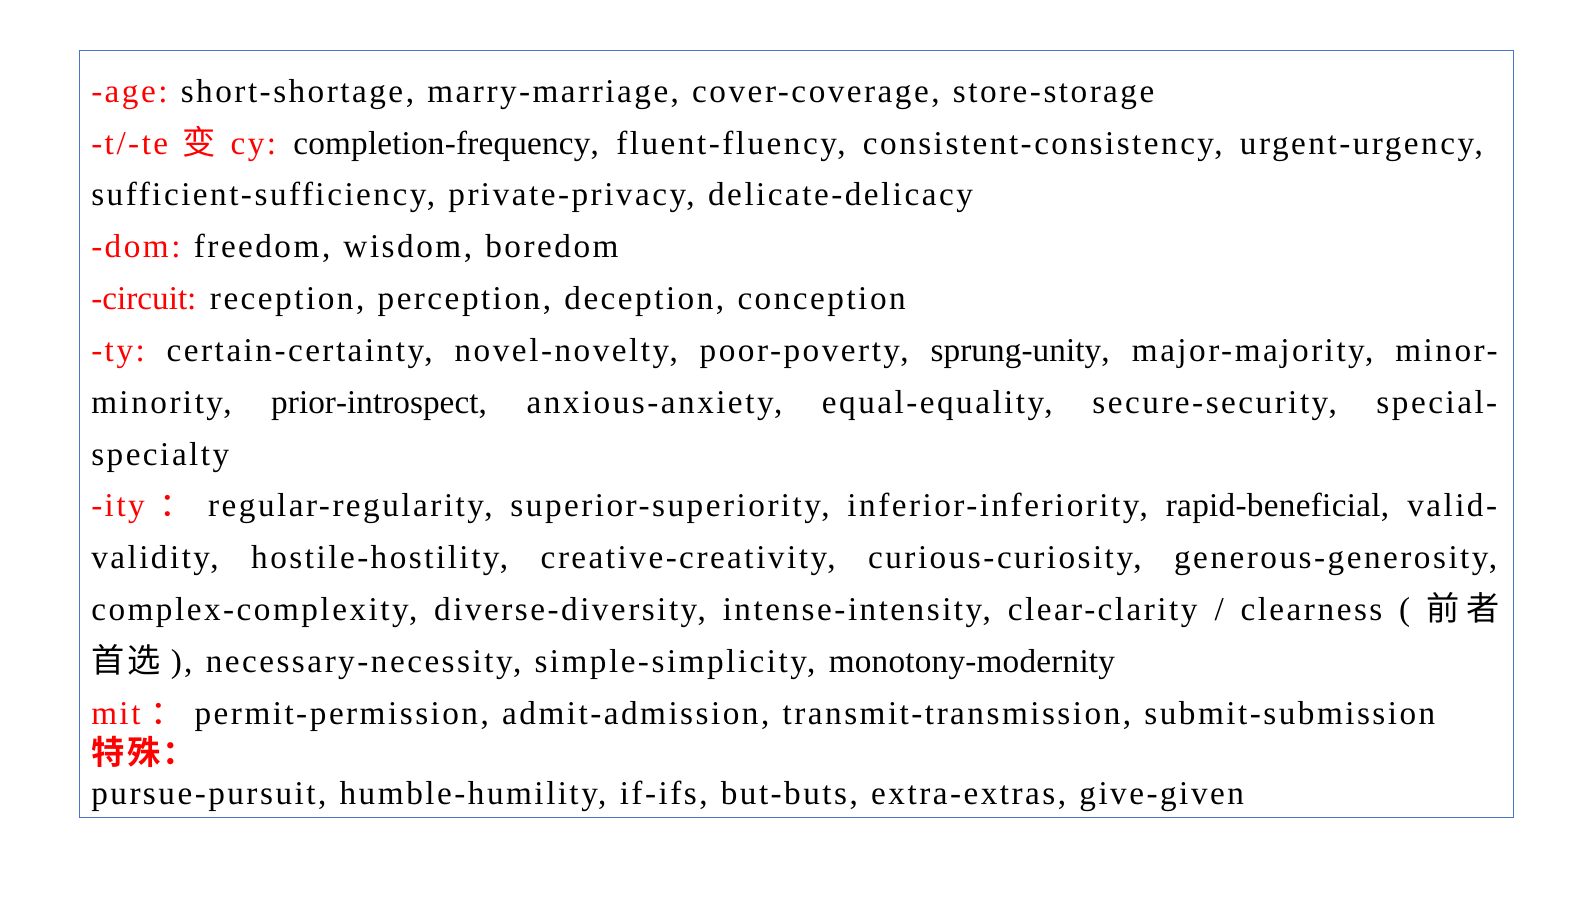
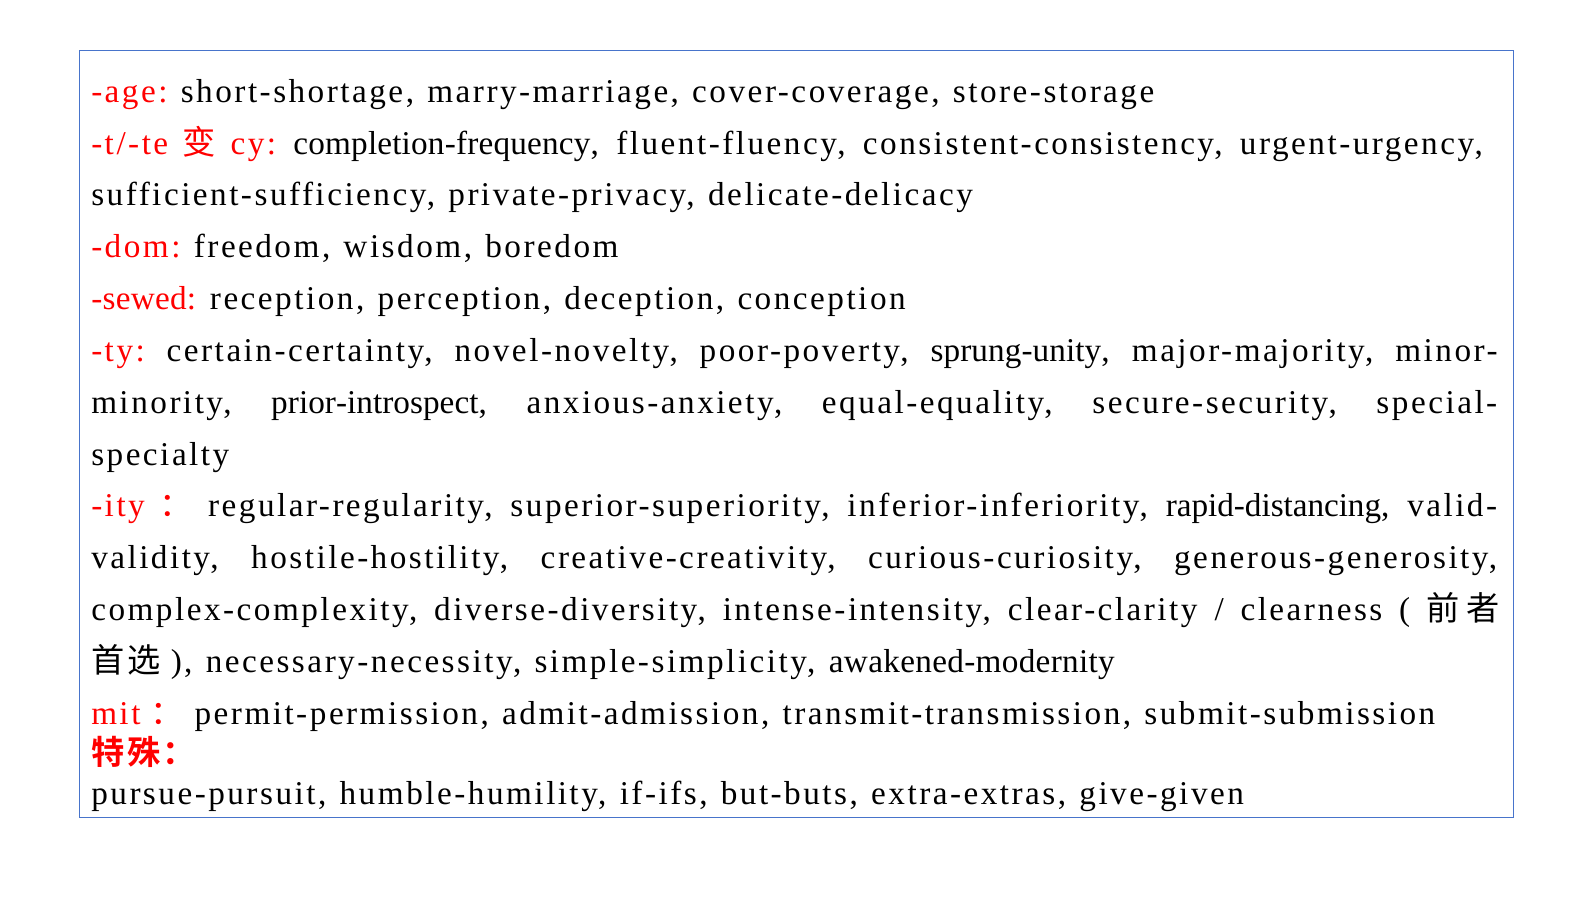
circuit: circuit -> sewed (144, 298)
rapid-beneficial: rapid-beneficial -> rapid-distancing (1278, 506)
monotony-modernity: monotony-modernity -> awakened-modernity (972, 661)
